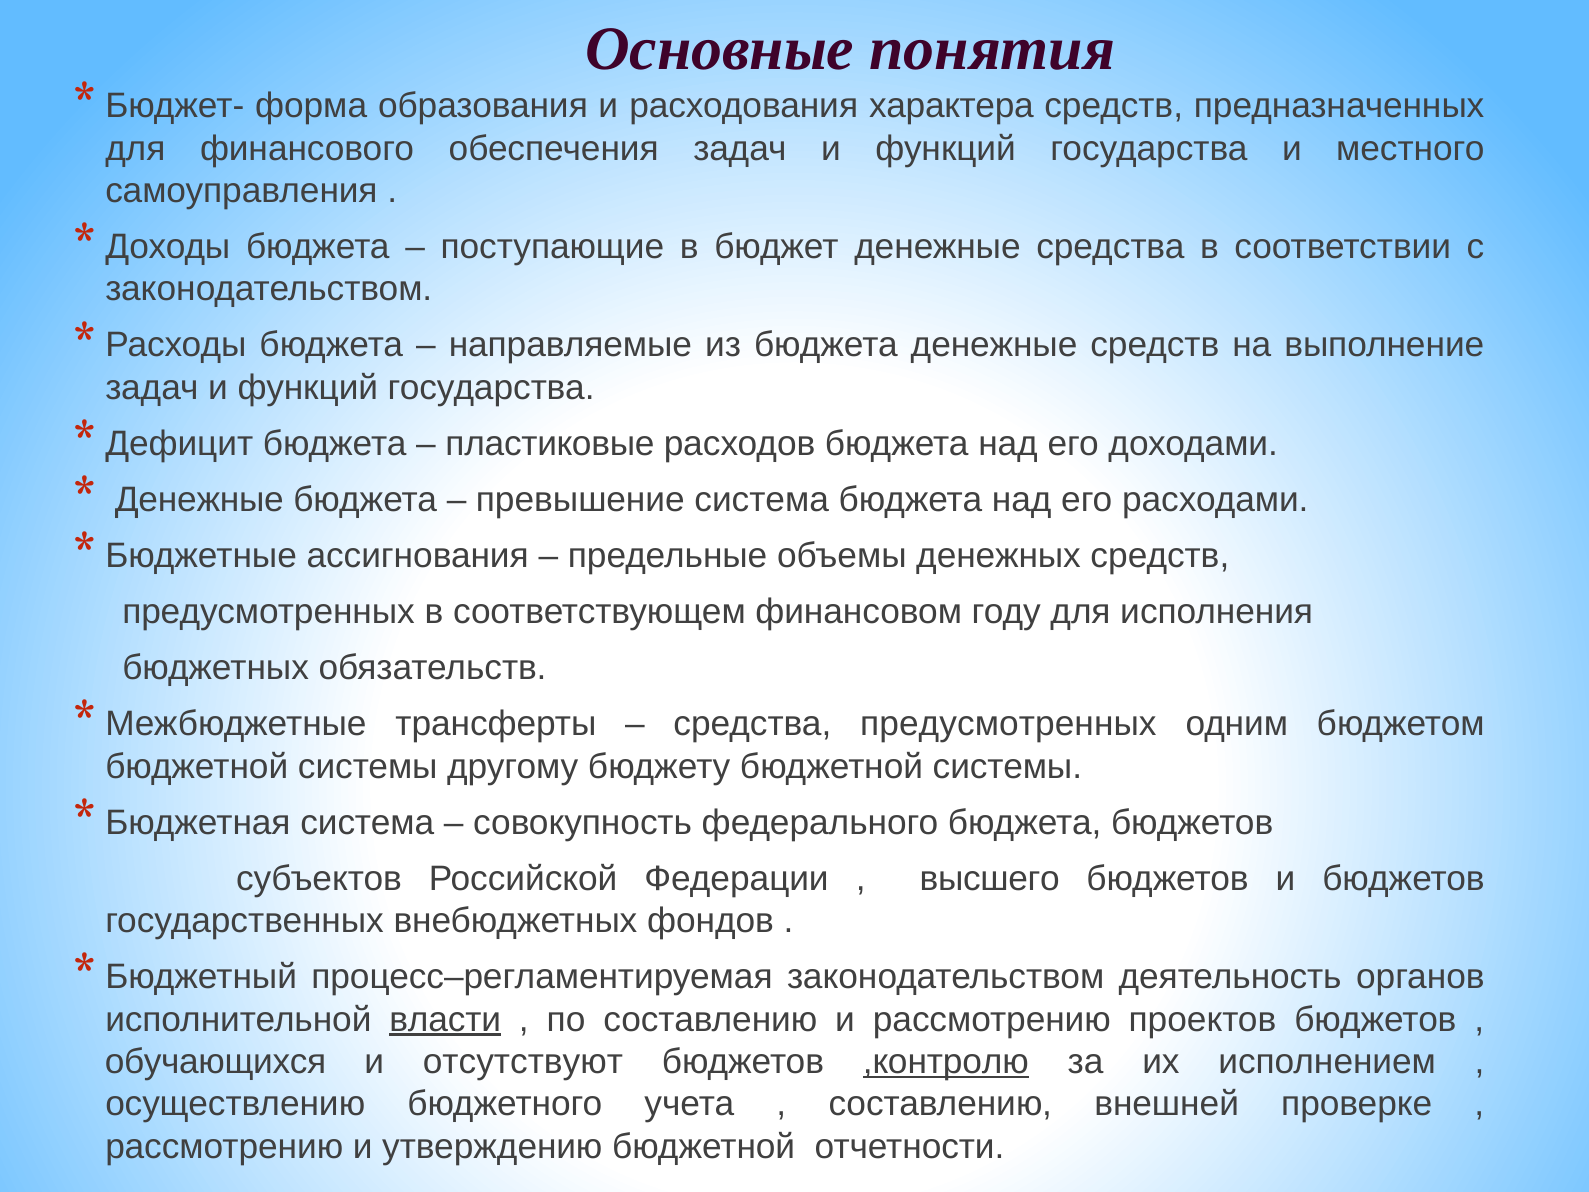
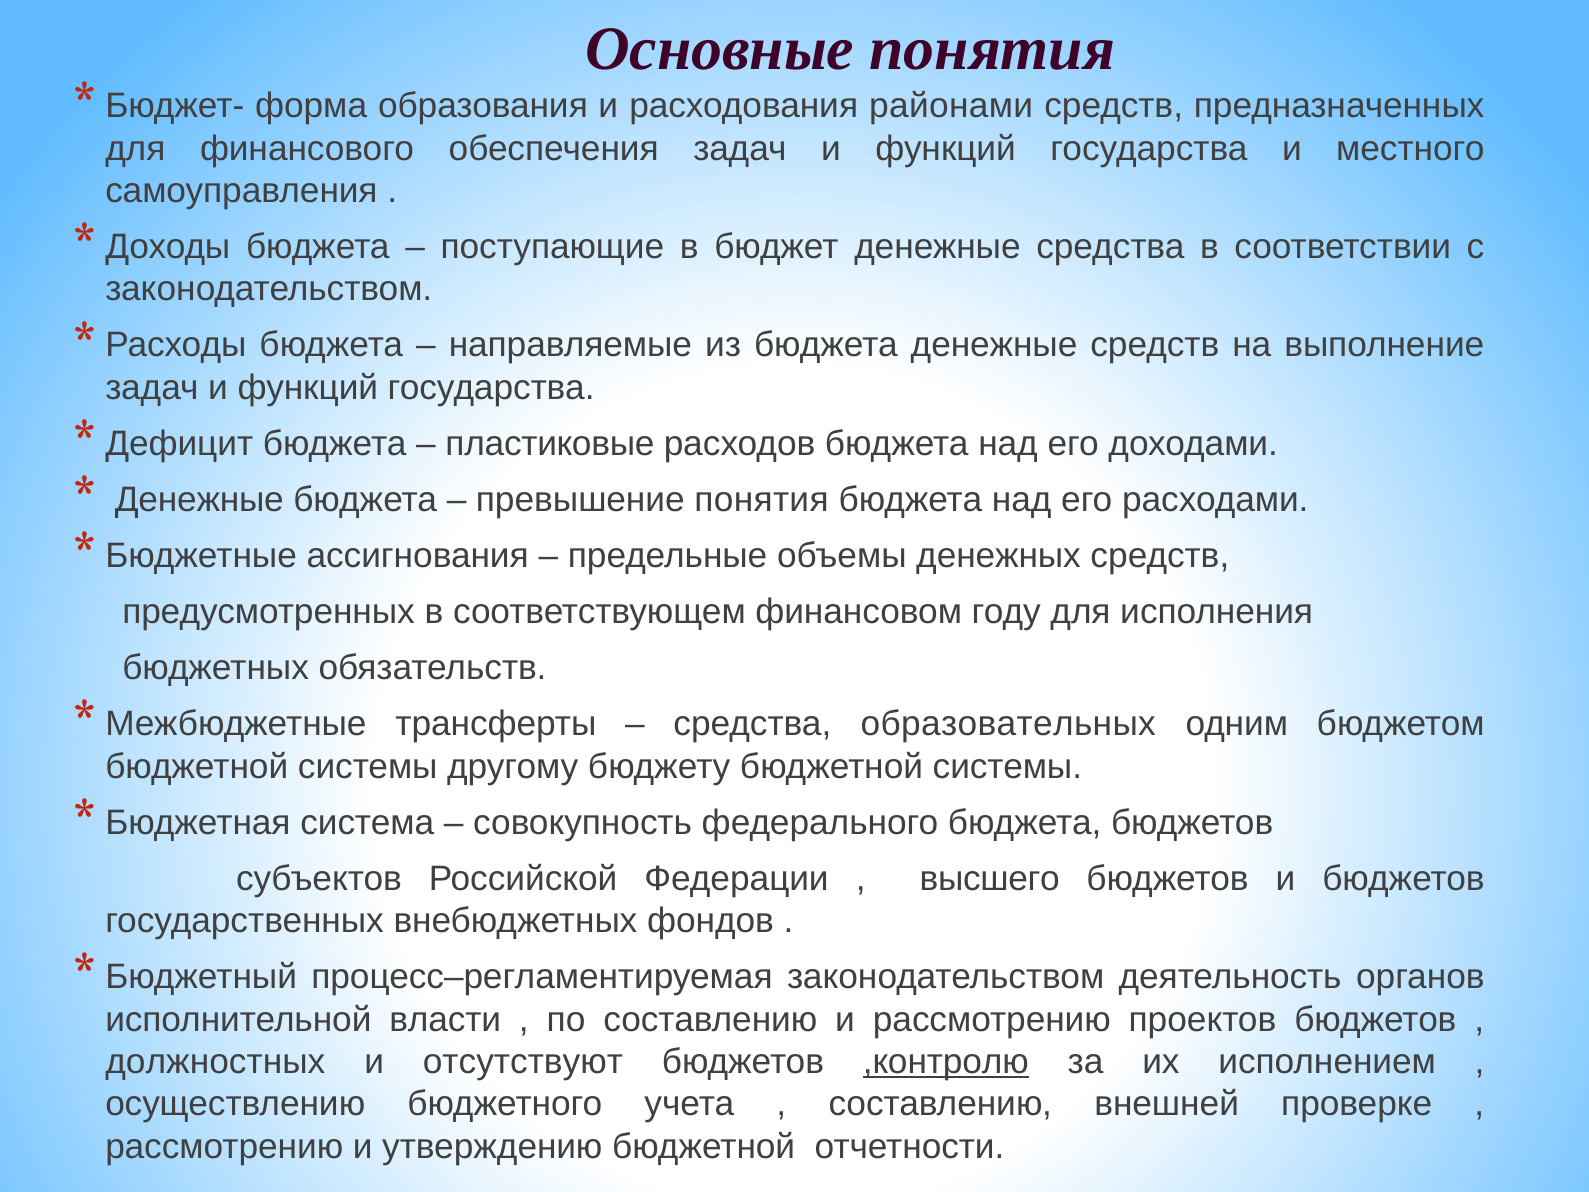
характера: характера -> районами (951, 106)
превышение система: система -> понятия (761, 500)
средства предусмотренных: предусмотренных -> образовательных (1008, 724)
власти underline: present -> none (445, 1019)
обучающихся: обучающихся -> должностных (215, 1061)
